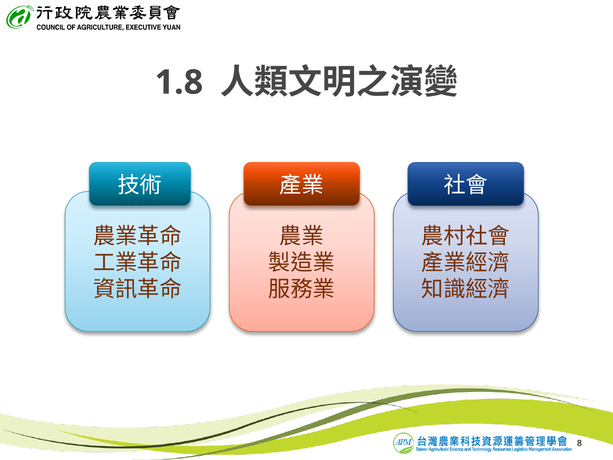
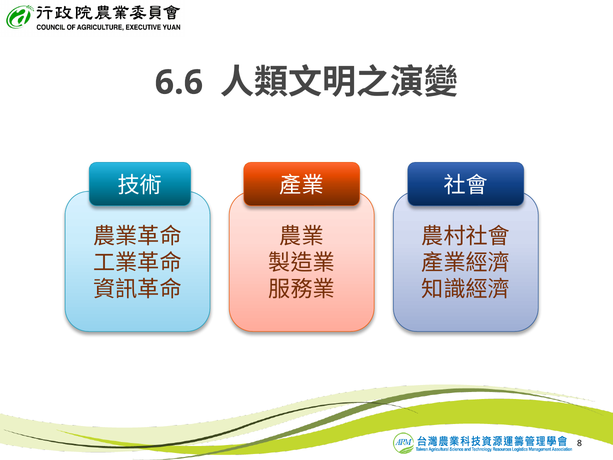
1.8: 1.8 -> 6.6 (179, 82)
